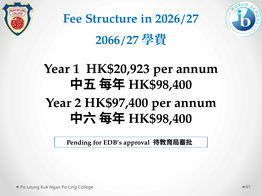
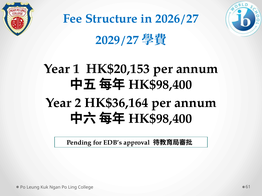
2066/27: 2066/27 -> 2029/27 (117, 40)
HK$20,923: HK$20,923 -> HK$20,153 (118, 69)
HK$97,400: HK$97,400 -> HK$36,164 (116, 103)
